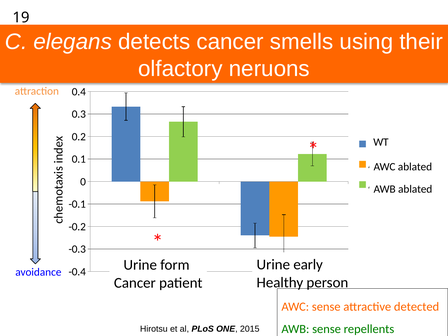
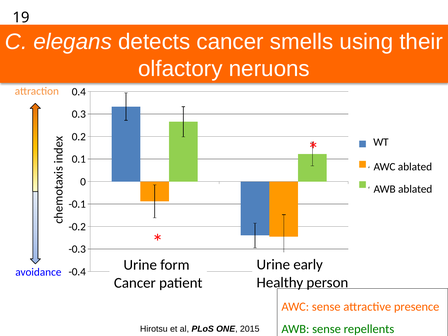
detected: detected -> presence (417, 307)
